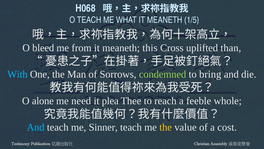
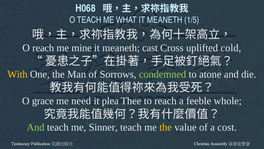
O bleed: bleed -> reach (43, 48)
from: from -> mine (82, 48)
this: this -> cast (150, 48)
than: than -> cold (231, 48)
With colour: light blue -> yellow (17, 74)
bring: bring -> atone (210, 74)
alone: alone -> grace (43, 100)
And colour: light blue -> light green (36, 127)
